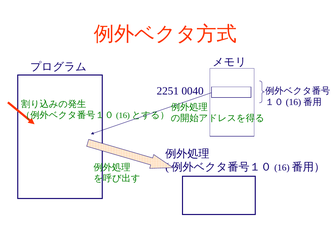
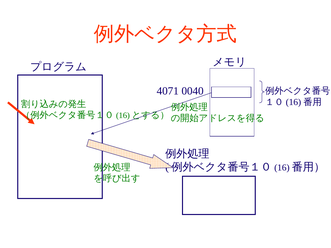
2251: 2251 -> 4071 (168, 91)
